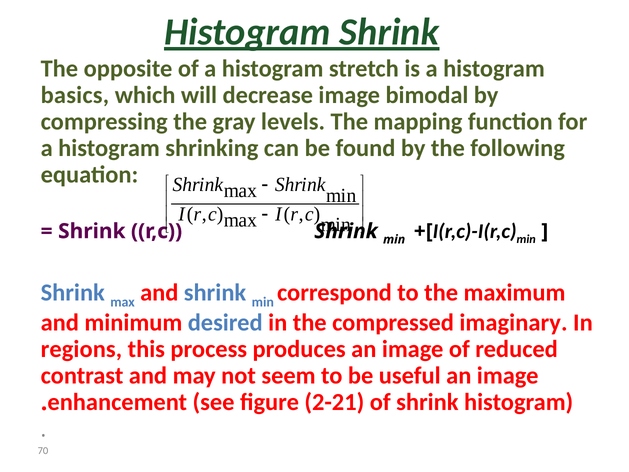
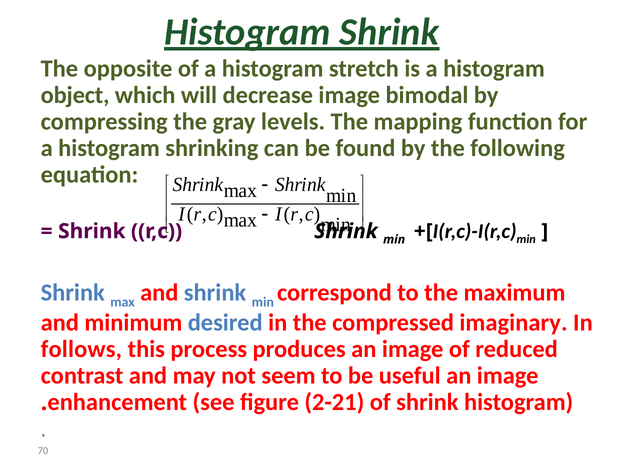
basics: basics -> object (75, 95)
regions: regions -> follows (81, 349)
